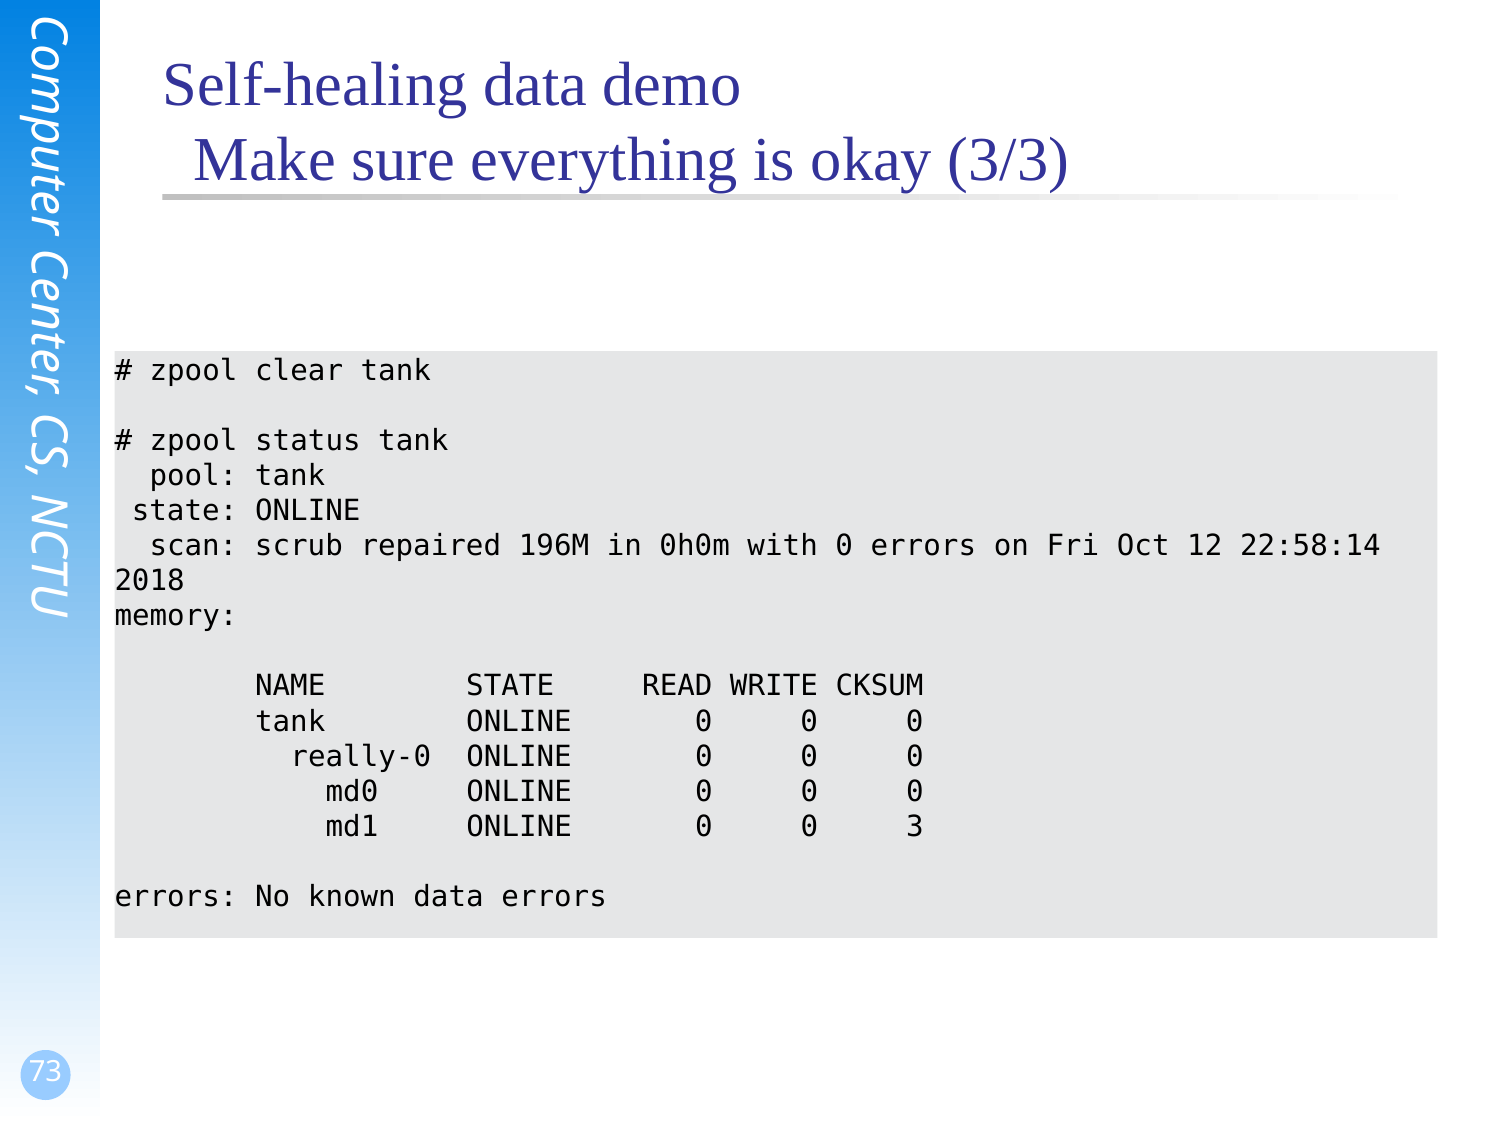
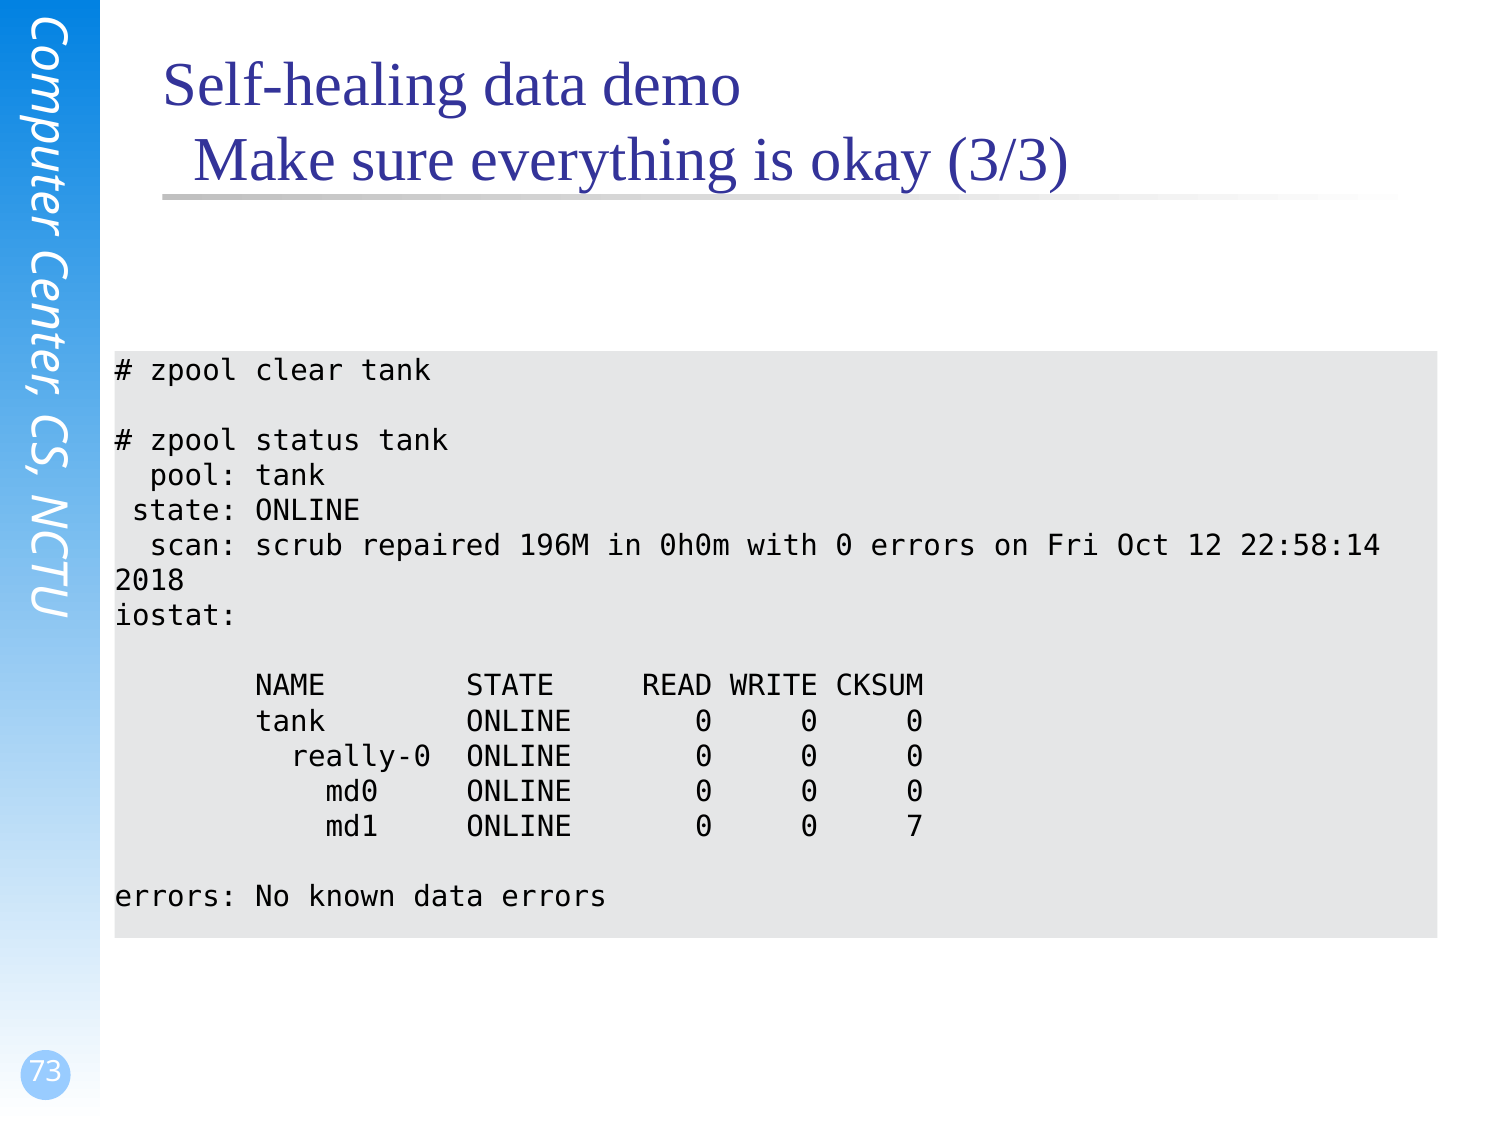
memory: memory -> iostat (176, 616)
3: 3 -> 7 (915, 827)
